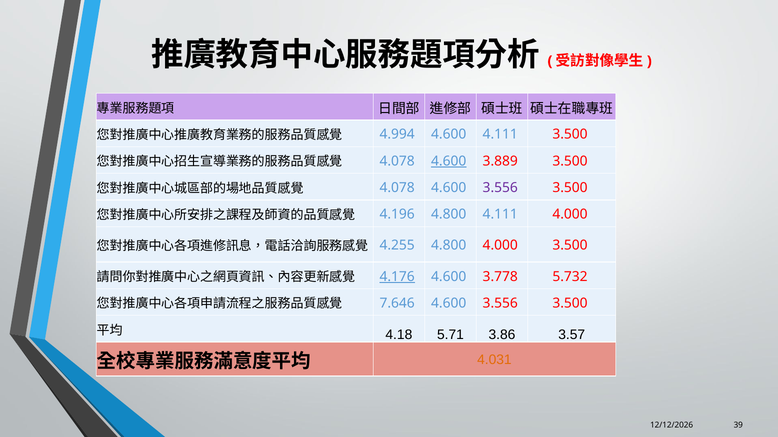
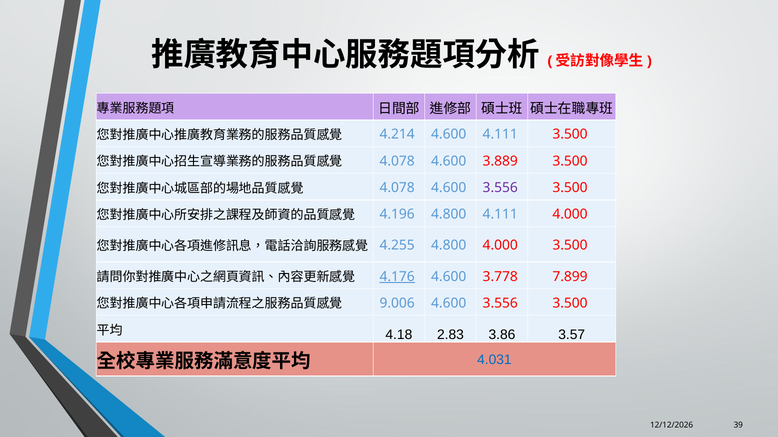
4.994: 4.994 -> 4.214 (397, 135)
4.600 underline: present -> none (449, 161)
5.732: 5.732 -> 7.899 (570, 277)
7.646: 7.646 -> 9.006 (397, 304)
5.71: 5.71 -> 2.83 (450, 335)
4.031 colour: orange -> blue (494, 360)
